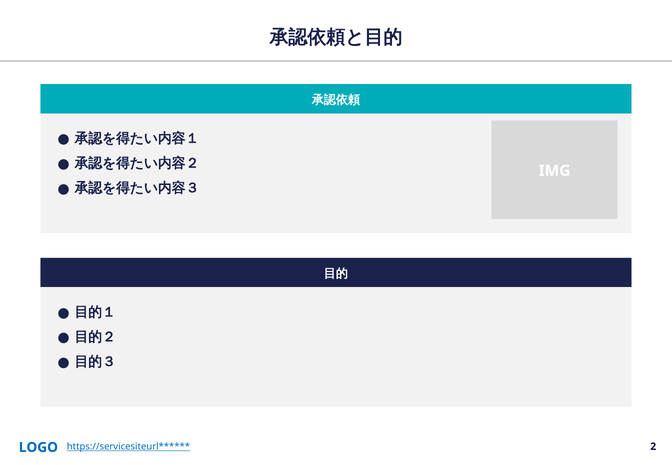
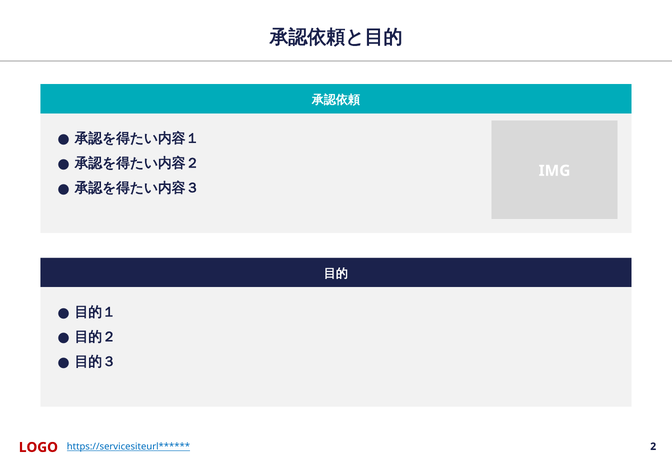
LOGO colour: blue -> red (38, 448)
